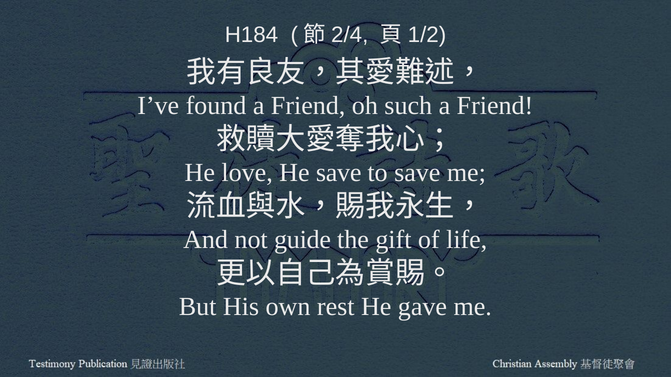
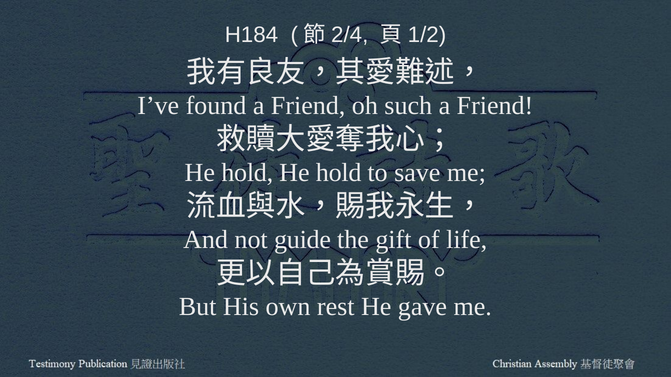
love: love -> hold (247, 173)
save: save -> hold (339, 173)
